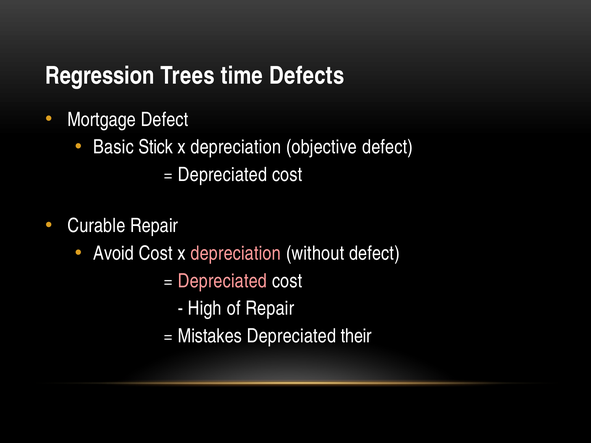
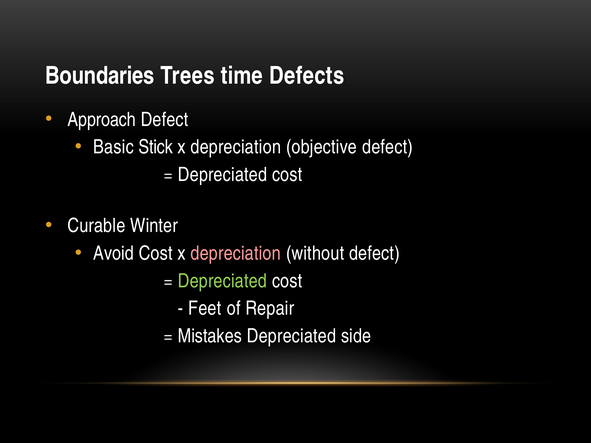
Regression: Regression -> Boundaries (100, 76)
Mortgage: Mortgage -> Approach (102, 120)
Curable Repair: Repair -> Winter (154, 226)
Depreciated colour: pink -> light green (222, 281)
High: High -> Feet (205, 309)
their: their -> side (356, 336)
